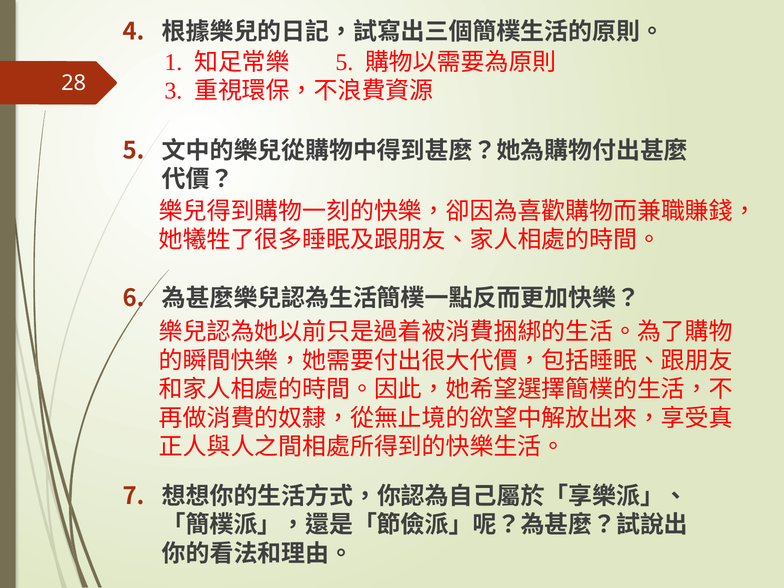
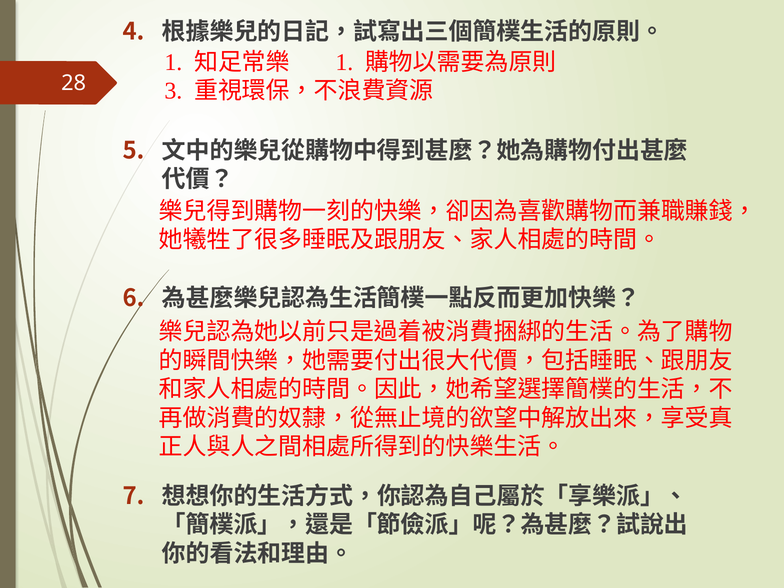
5: 5 -> 1 (344, 62)
